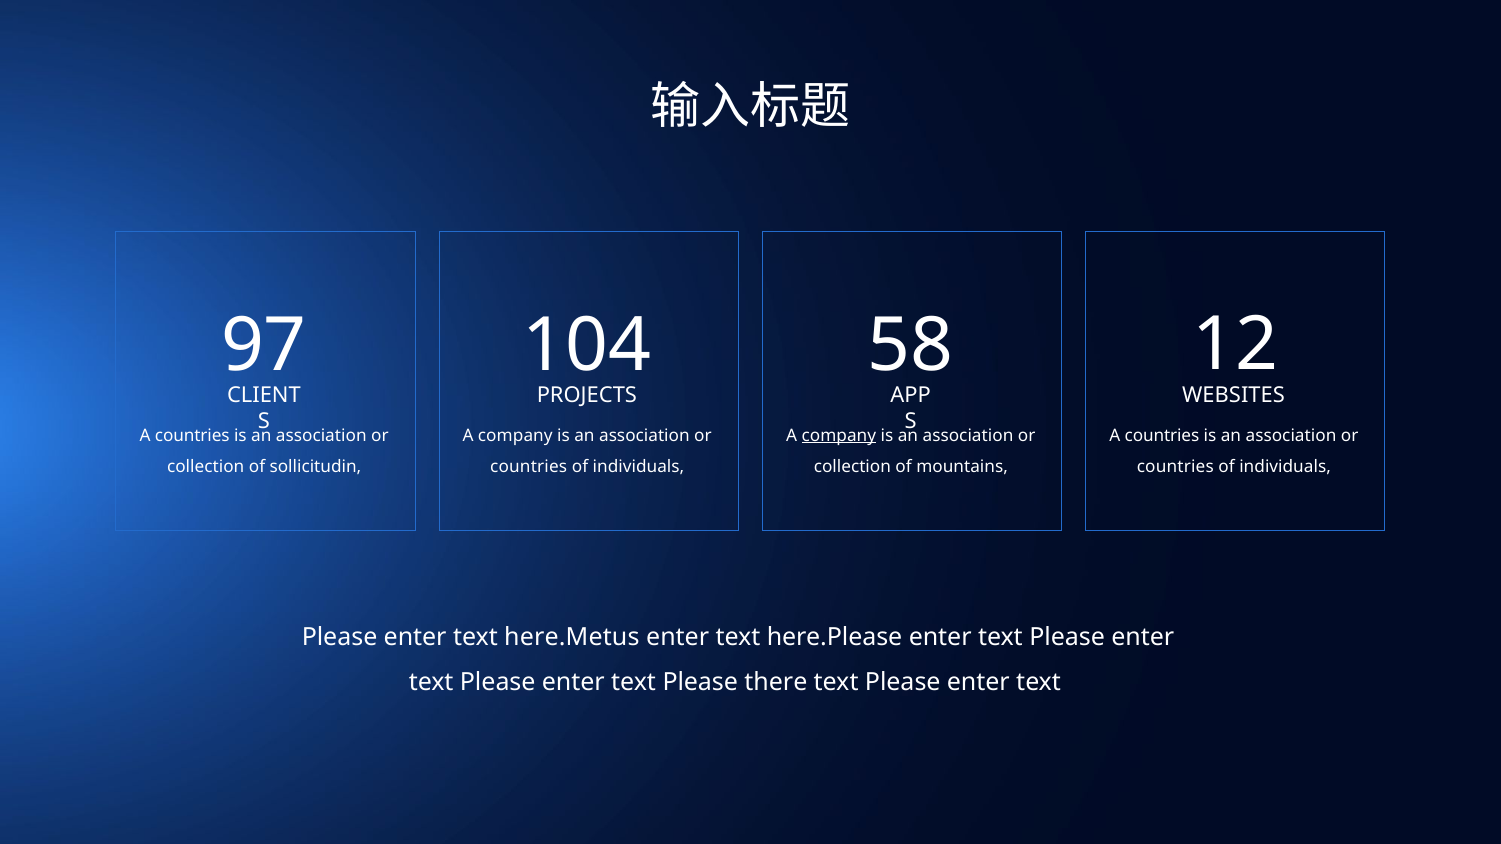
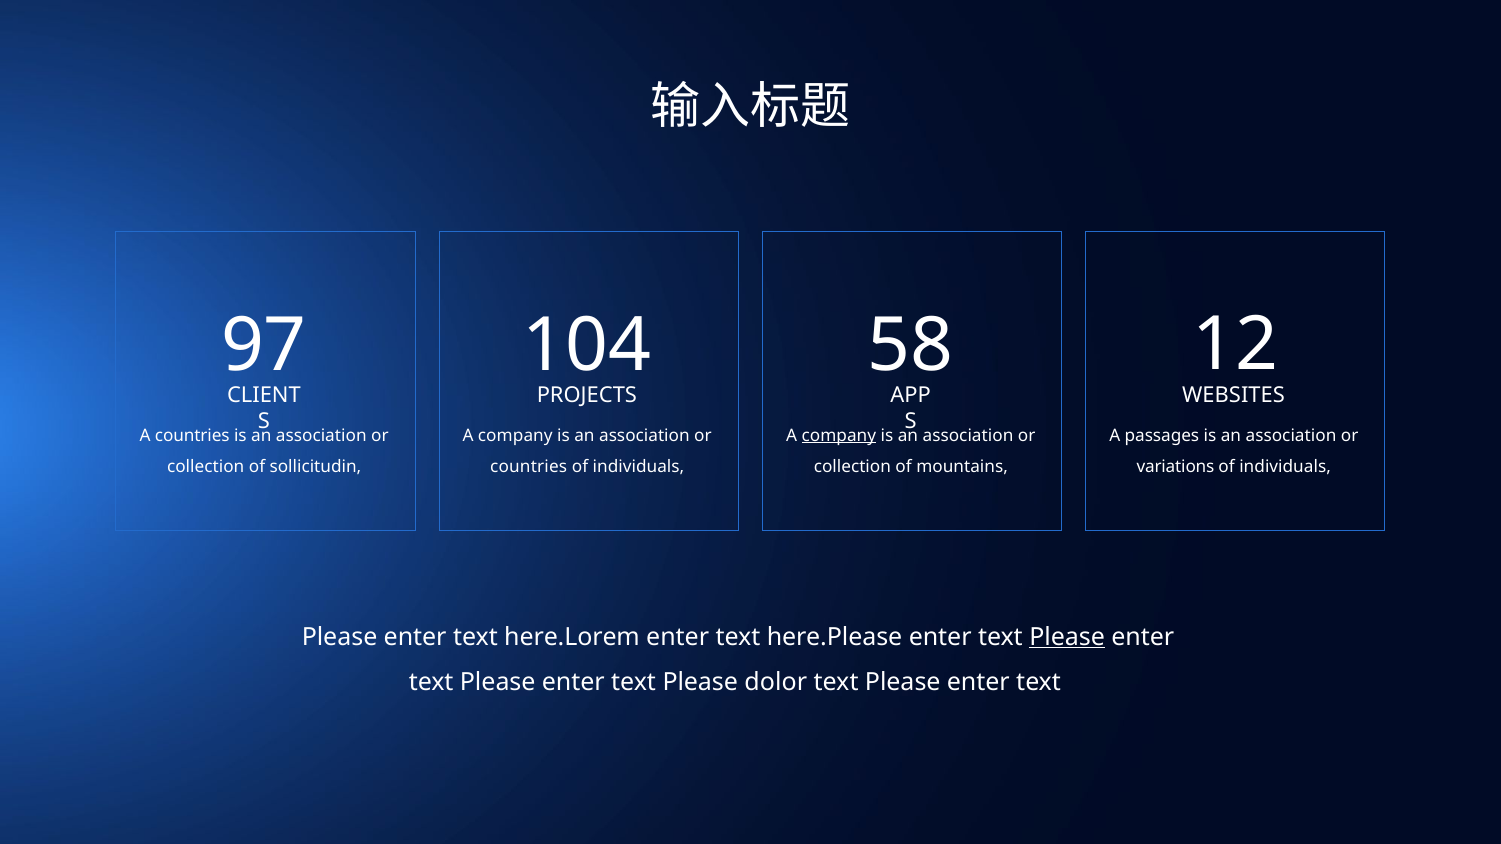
countries: countries -> passages (1162, 436)
countries: countries -> variations (1175, 467)
here.Metus: here.Metus -> here.Lorem (572, 637)
Please underline: none -> present (1067, 637)
there: there -> dolor (776, 682)
